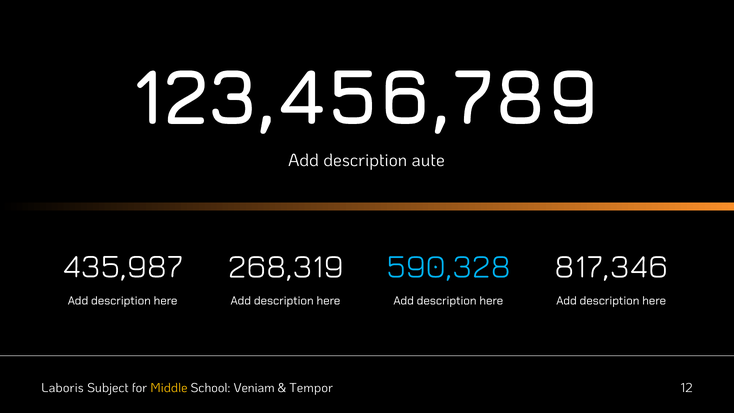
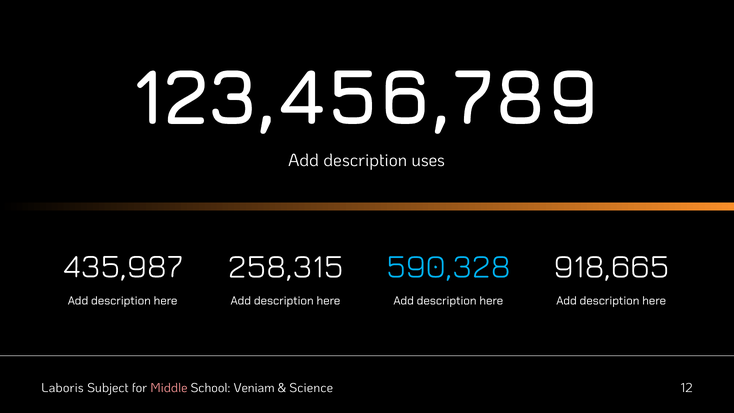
aute: aute -> uses (428, 160)
268,319: 268,319 -> 258,315 (286, 267)
817,346: 817,346 -> 918,665 (611, 267)
Middle colour: yellow -> pink (169, 388)
Tempor: Tempor -> Science (311, 388)
